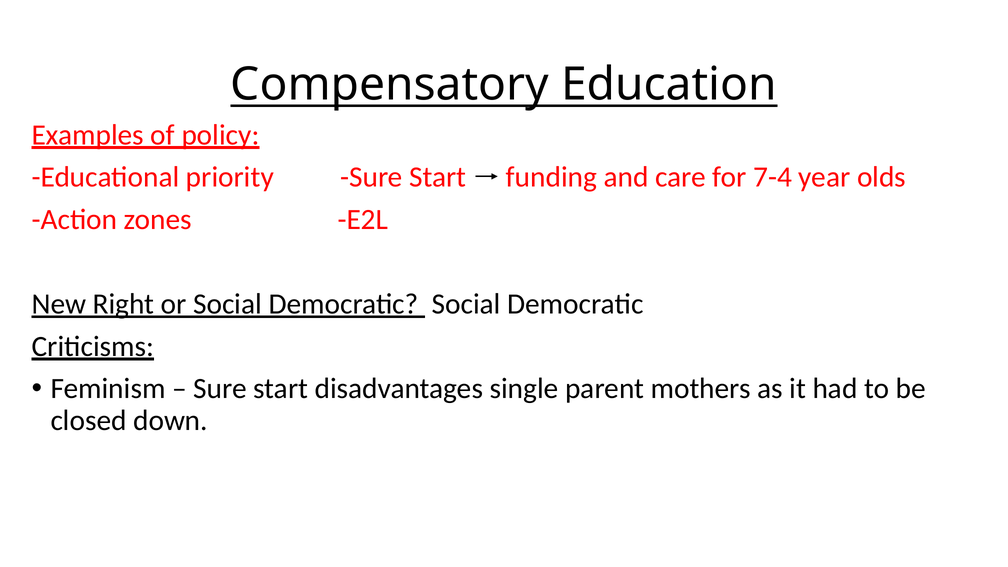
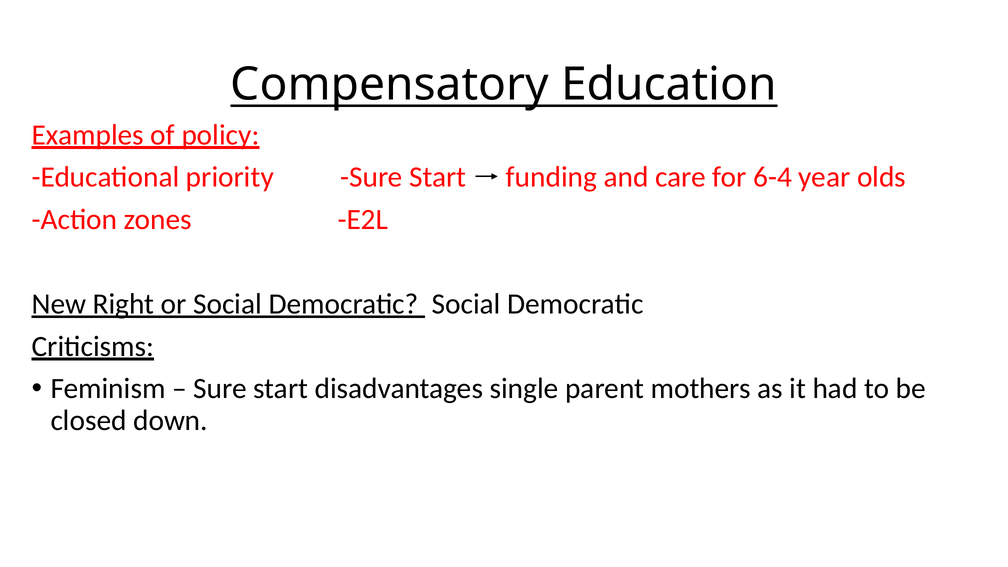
7-4: 7-4 -> 6-4 (773, 177)
